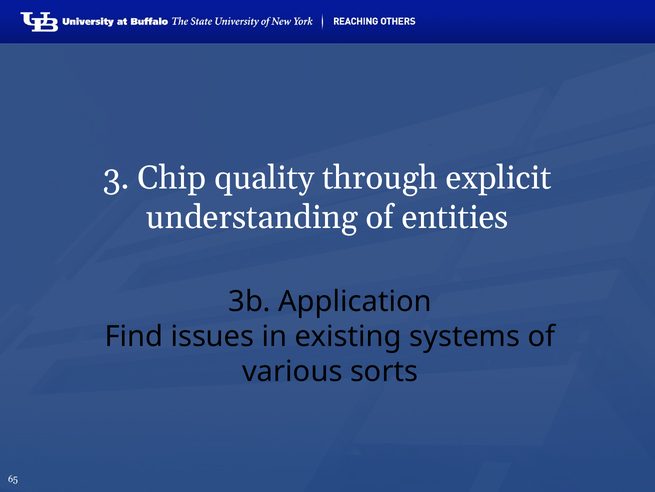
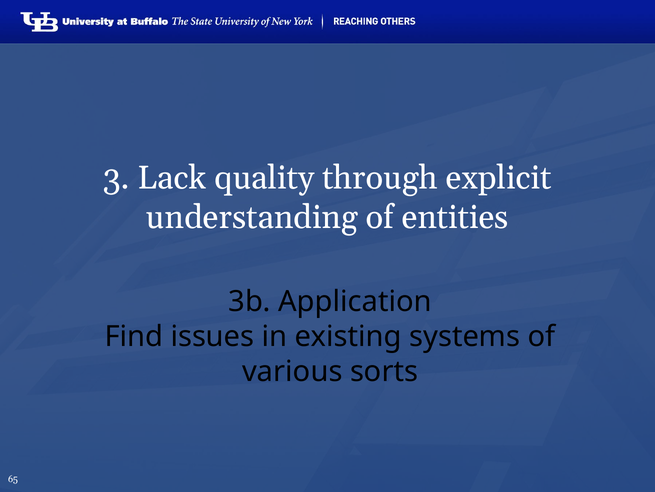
Chip: Chip -> Lack (172, 178)
